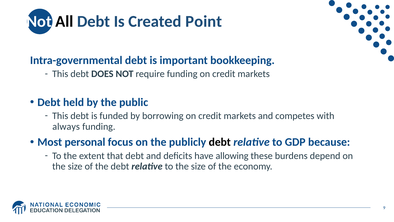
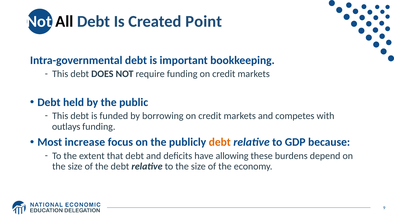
always: always -> outlays (66, 126)
personal: personal -> increase (85, 142)
debt colour: black -> orange (220, 142)
